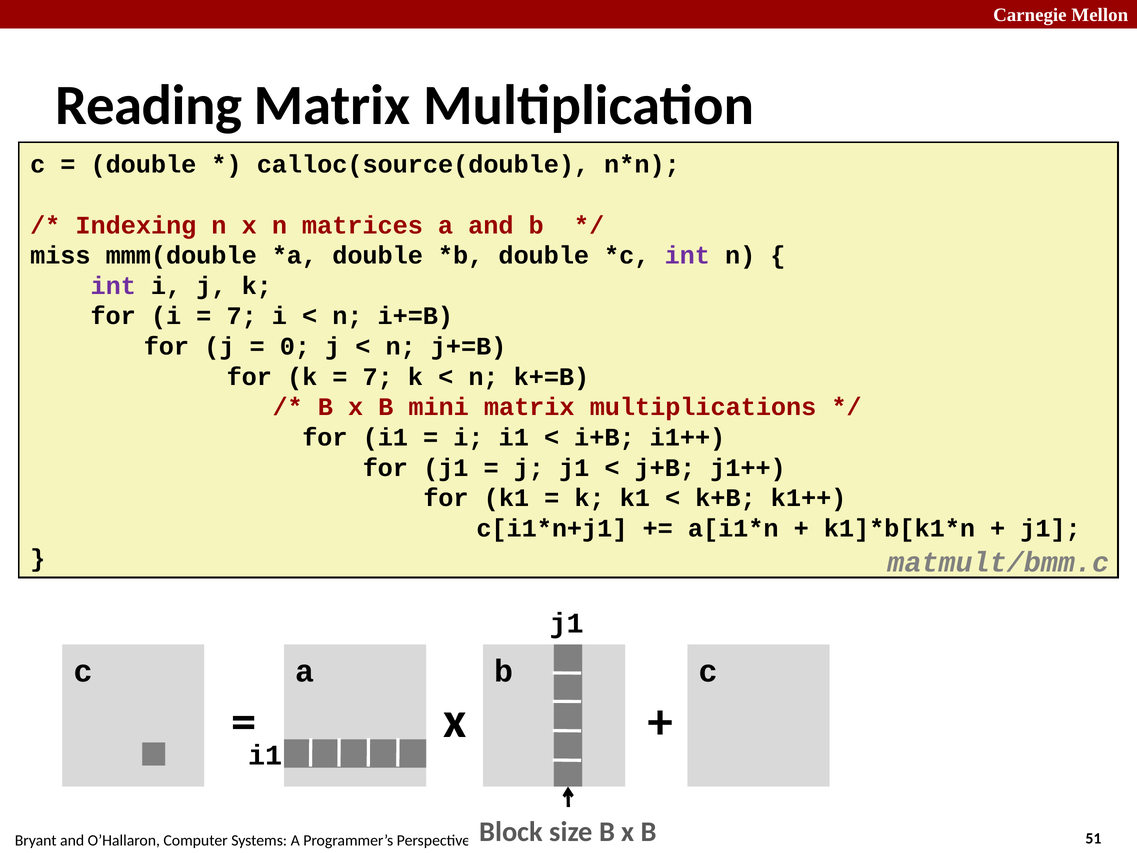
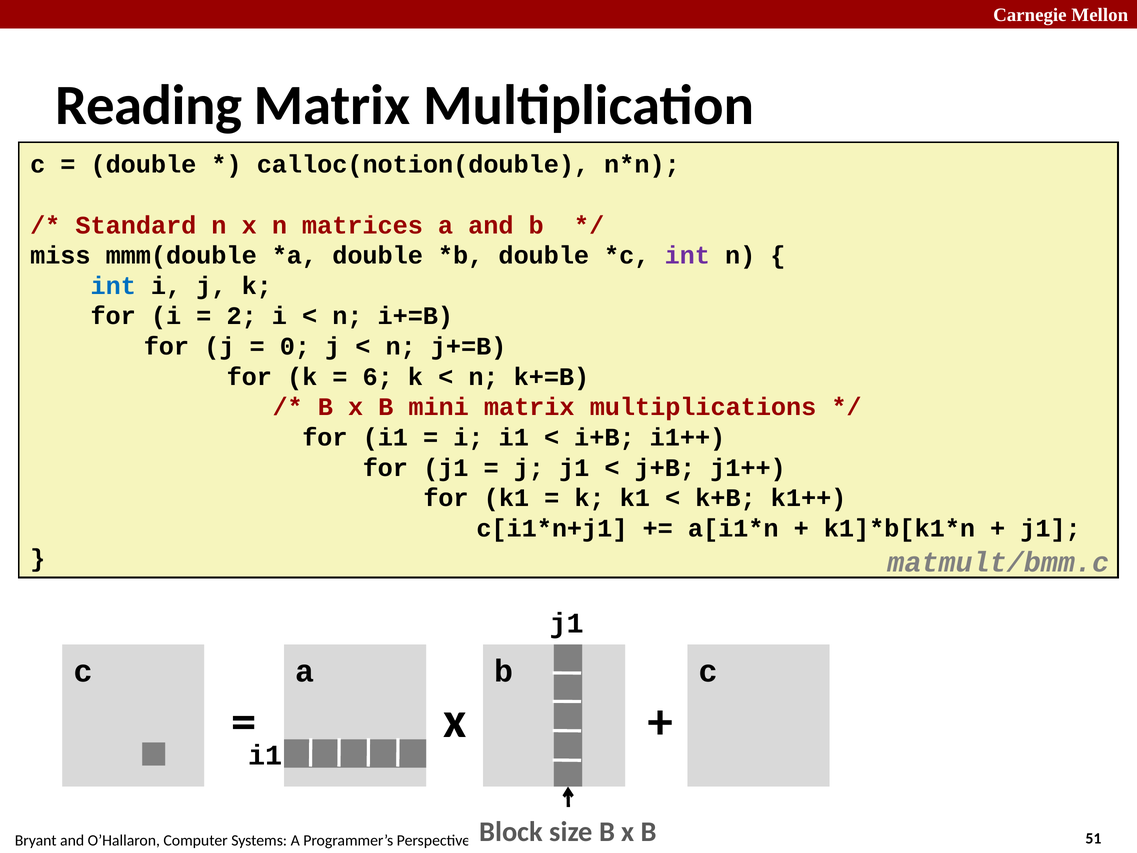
calloc(source(double: calloc(source(double -> calloc(notion(double (423, 165)
Indexing: Indexing -> Standard (136, 225)
int colour: purple -> blue (113, 286)
7: 7 -> 2 (242, 316)
7: 7 -> 6 (378, 377)
